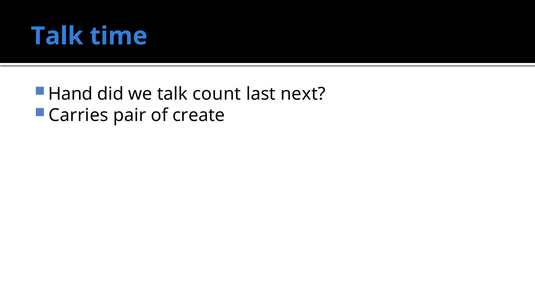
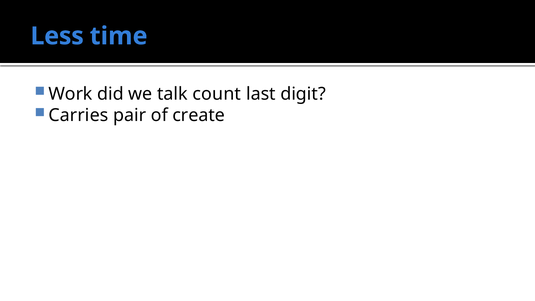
Talk: Talk -> Less (57, 36)
Hand: Hand -> Work (70, 94)
next: next -> digit (303, 94)
